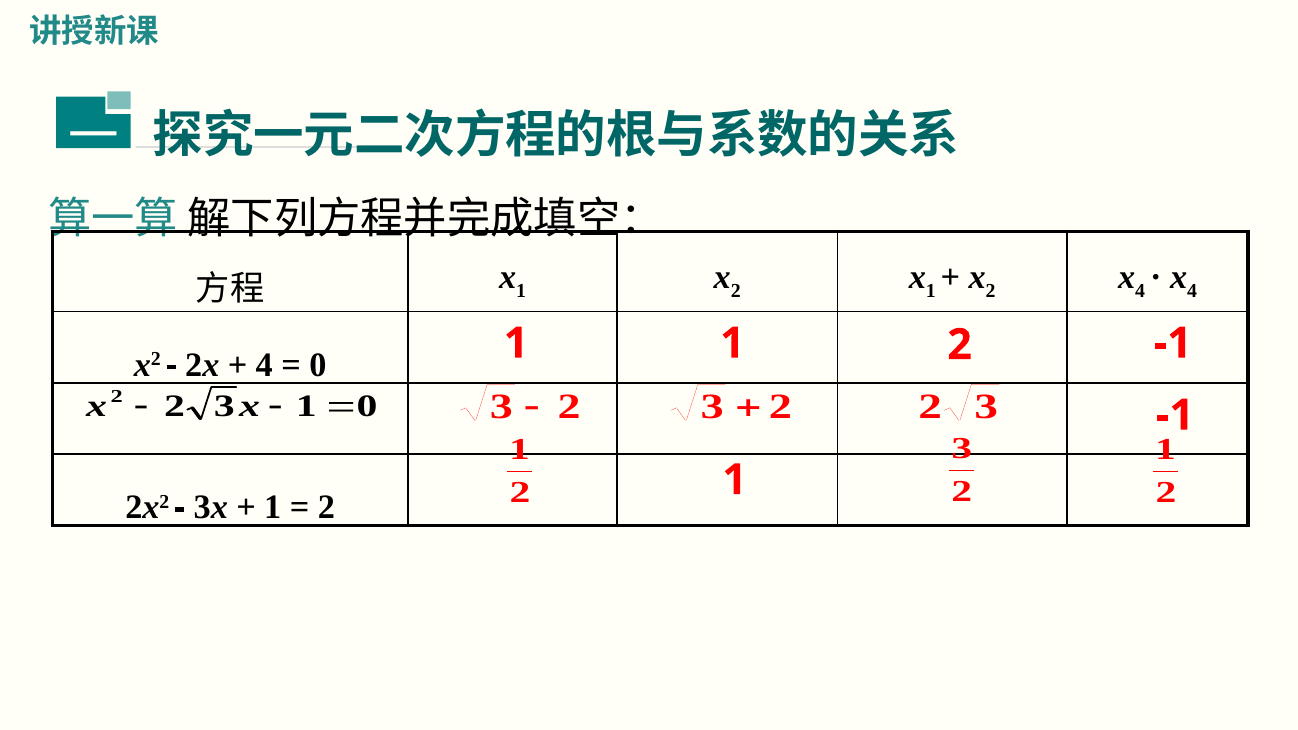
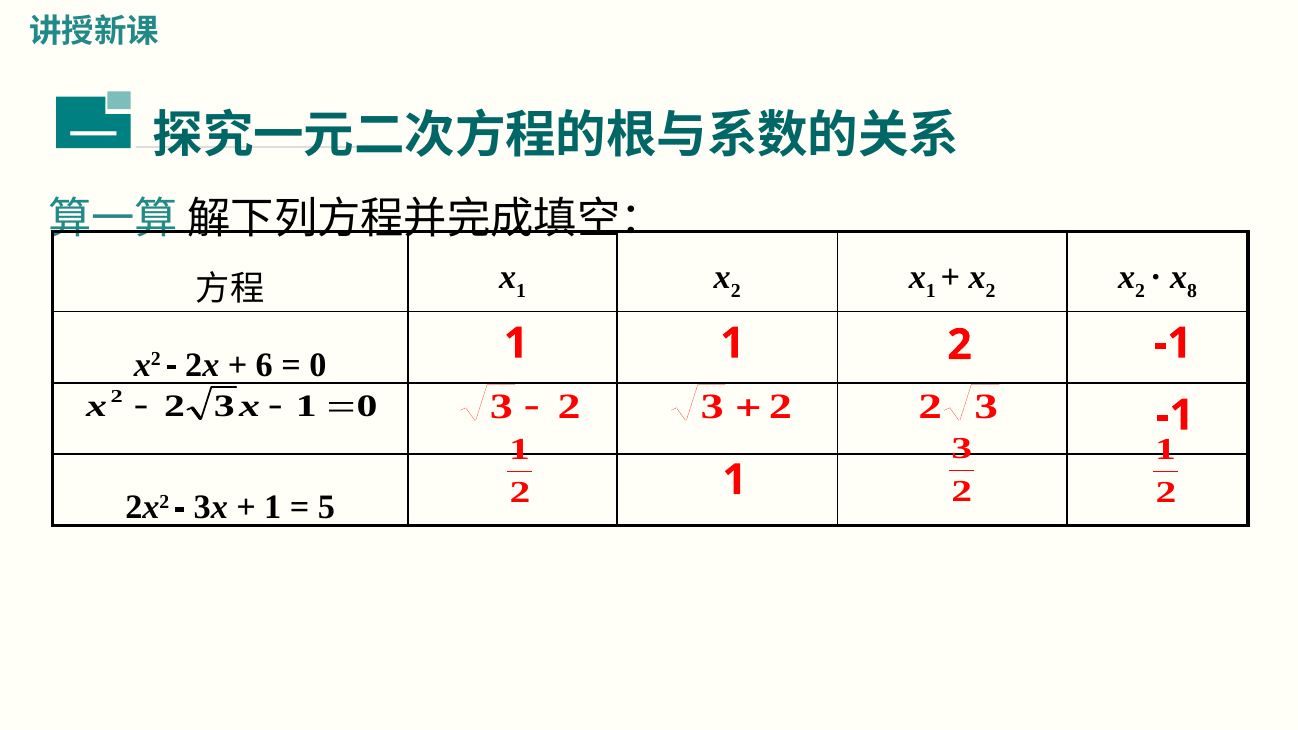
4: 4 -> 2 (1140, 291)
4: 4 -> 8 (1192, 291)
4: 4 -> 6 (264, 365)
2: 2 -> 5 (326, 507)
